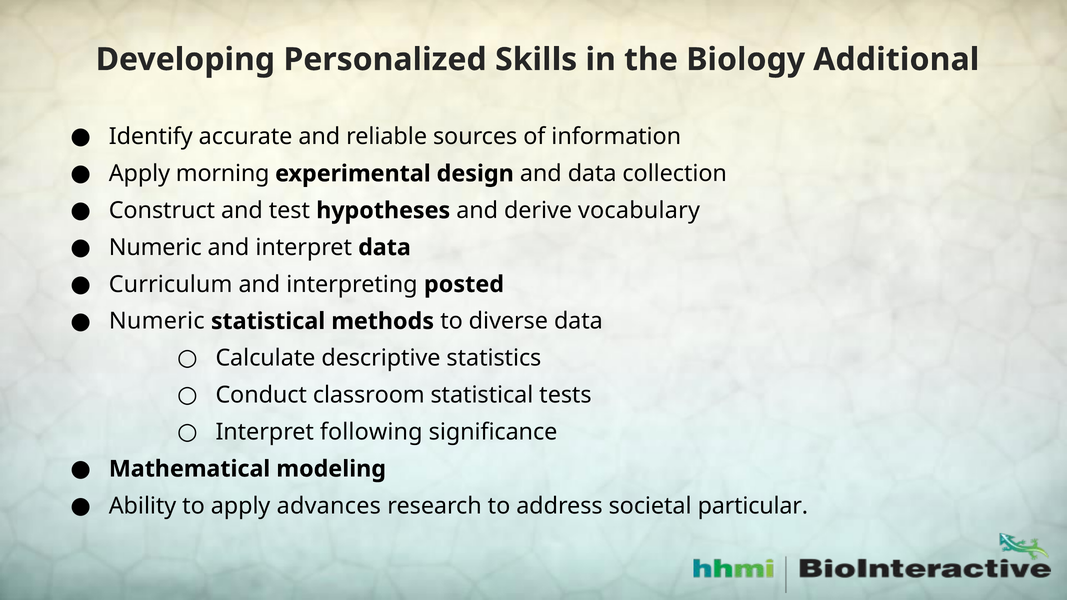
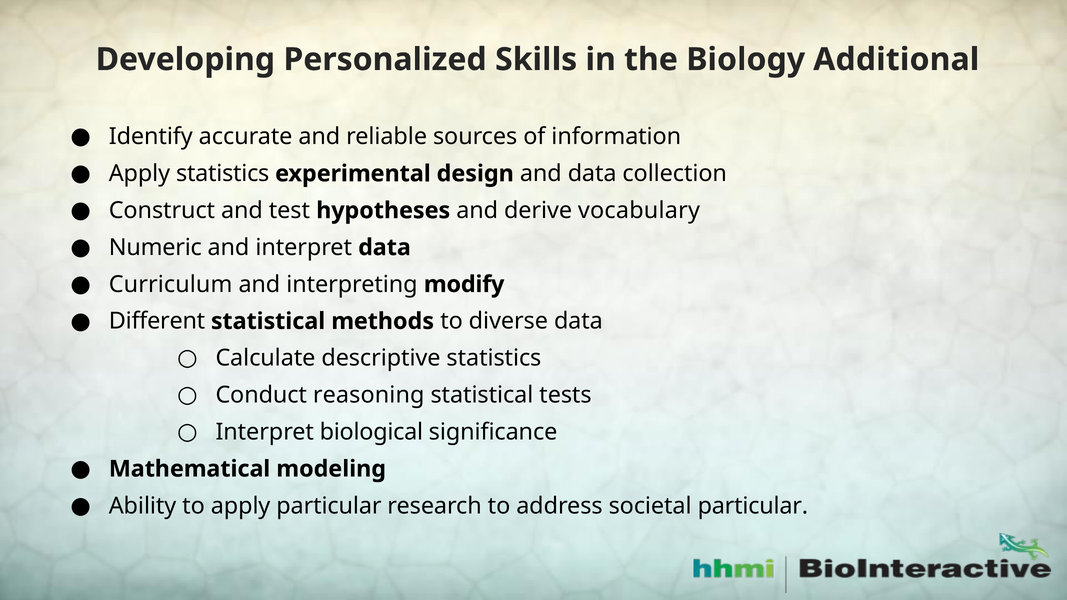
Apply morning: morning -> statistics (223, 174)
posted: posted -> modify (464, 284)
Numeric: Numeric -> Different (157, 321)
classroom: classroom -> reasoning (369, 395)
following: following -> biological (371, 432)
apply advances: advances -> particular (329, 506)
